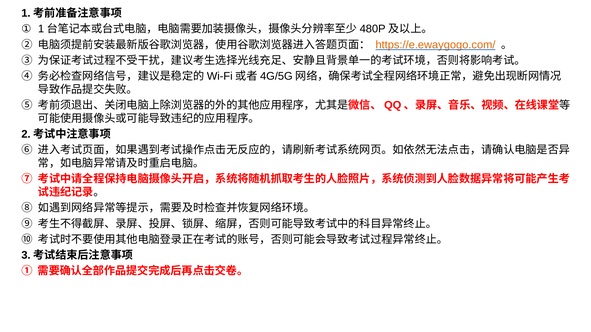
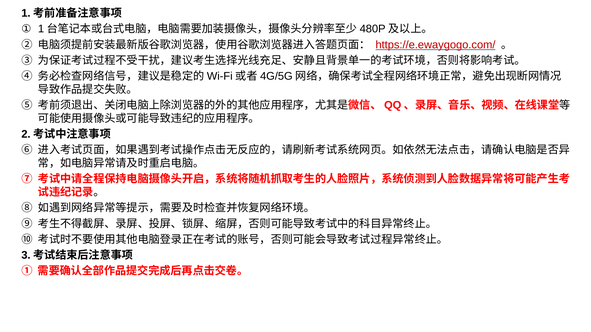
https://e.ewaygogo.com/ colour: orange -> red (435, 45)
